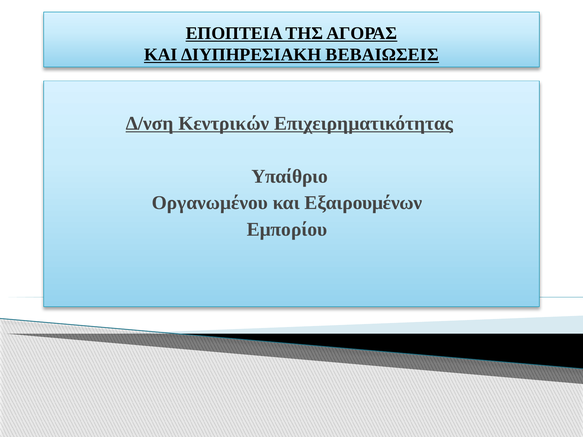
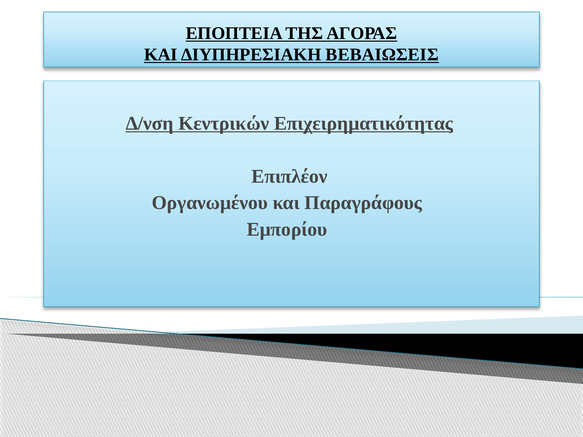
Υπαίθριο: Υπαίθριο -> Επιπλέον (290, 176)
Εξαιρουμένων: Εξαιρουμένων -> Παραγράφους (363, 203)
